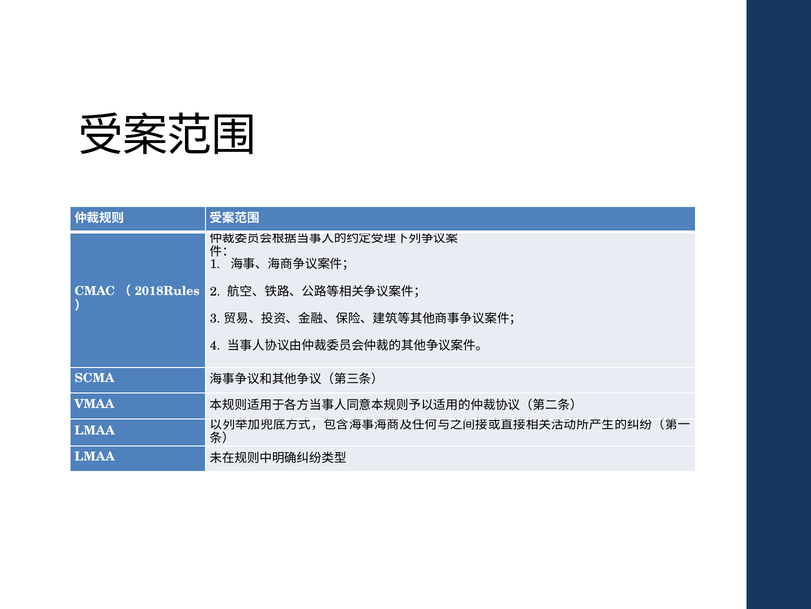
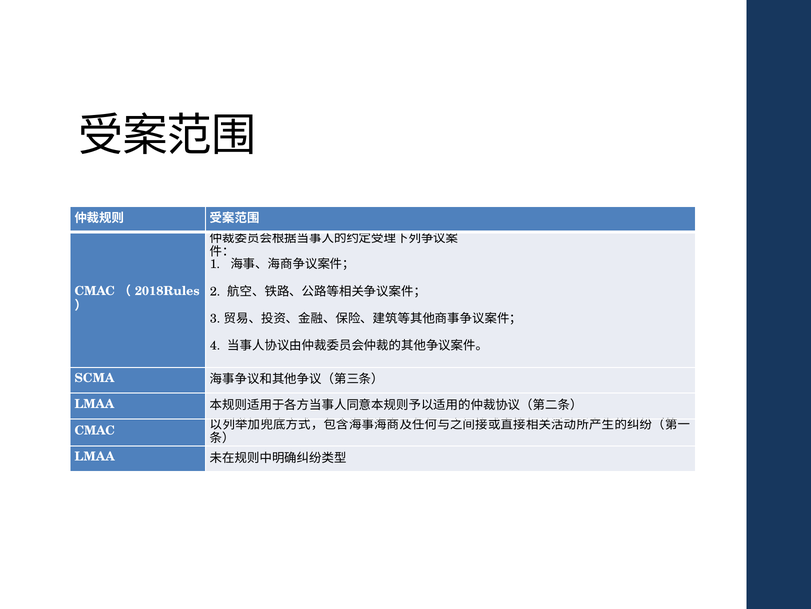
VMAA: VMAA -> LMAA (94, 404)
LMAA: LMAA -> CMAC (95, 430)
